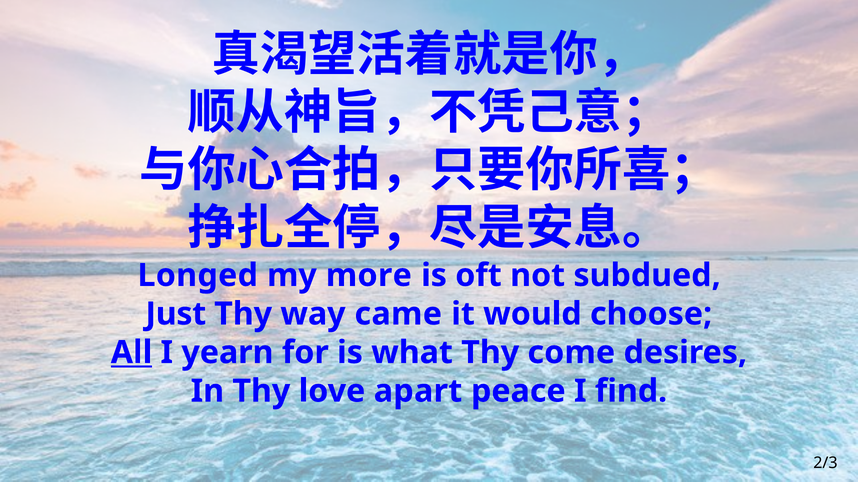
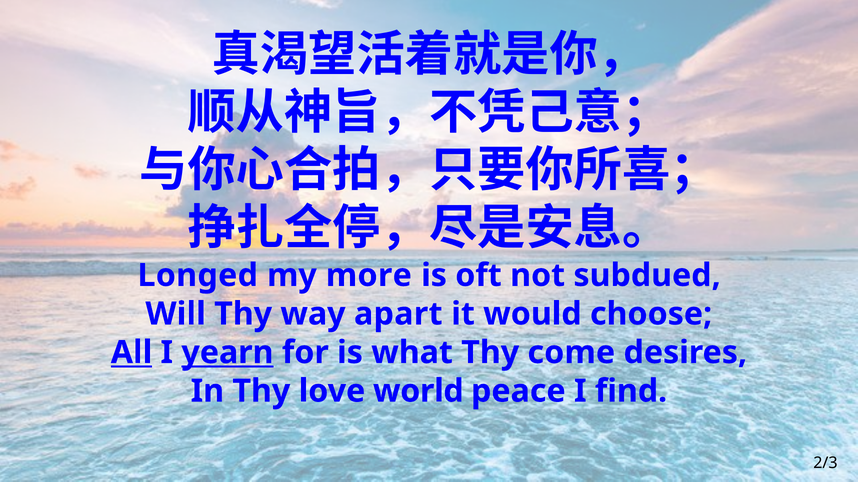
Just: Just -> Will (176, 314)
came: came -> apart (398, 314)
yearn underline: none -> present (227, 353)
apart: apart -> world (418, 392)
